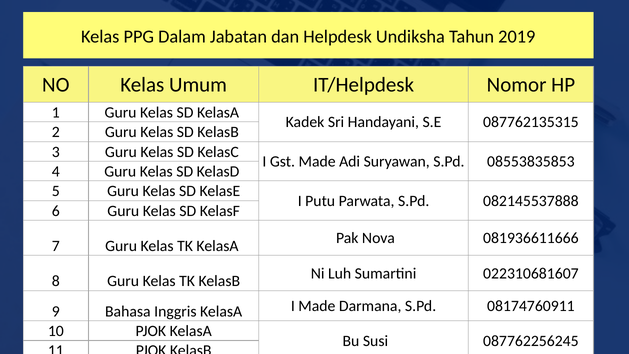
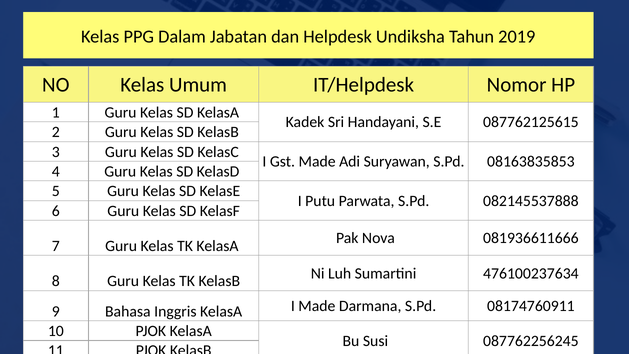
087762135315: 087762135315 -> 087762125615 (531, 122)
08553835853: 08553835853 -> 08163835853 (531, 162)
022310681607: 022310681607 -> 476100237634 (531, 273)
